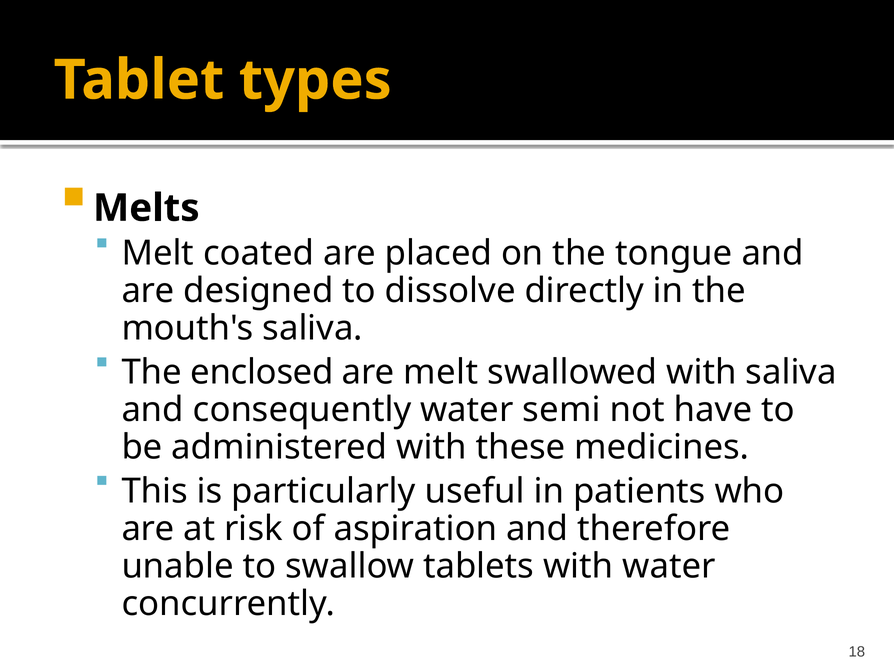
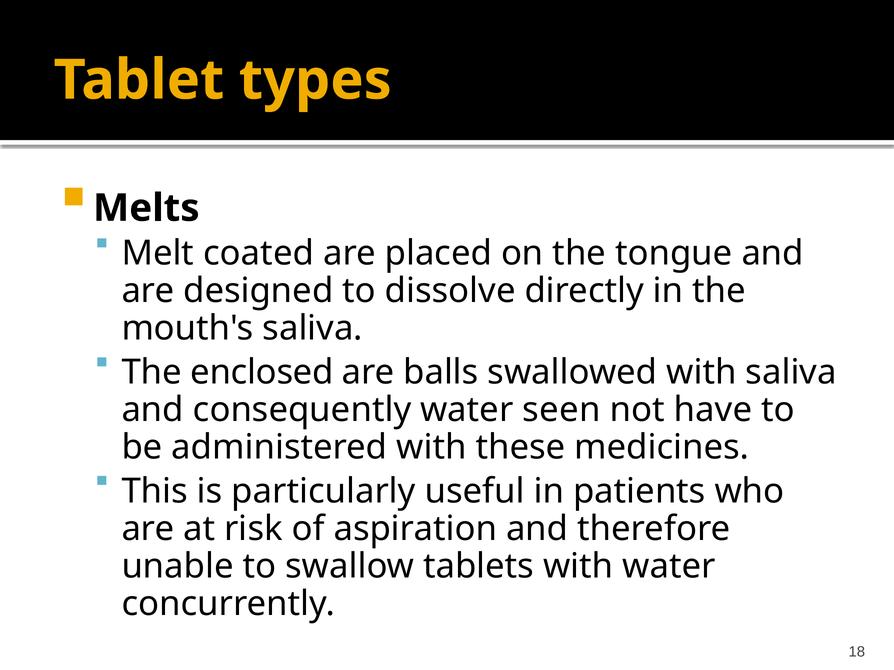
are melt: melt -> balls (441, 373)
semi: semi -> seen (561, 410)
